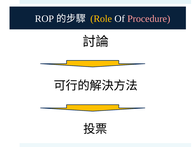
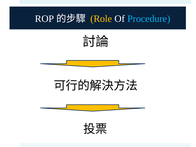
Procedure colour: pink -> light blue (149, 19)
